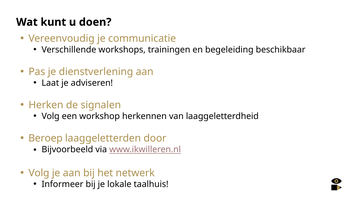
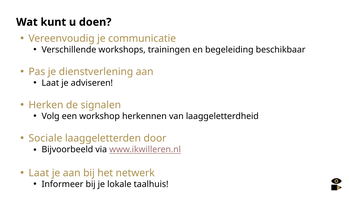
Beroep: Beroep -> Sociale (45, 138)
Volg: Volg -> Laat (39, 172)
